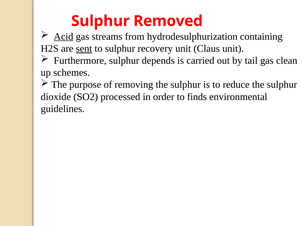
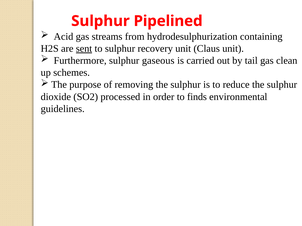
Removed: Removed -> Pipelined (168, 21)
Acid underline: present -> none (64, 37)
depends: depends -> gaseous (158, 61)
